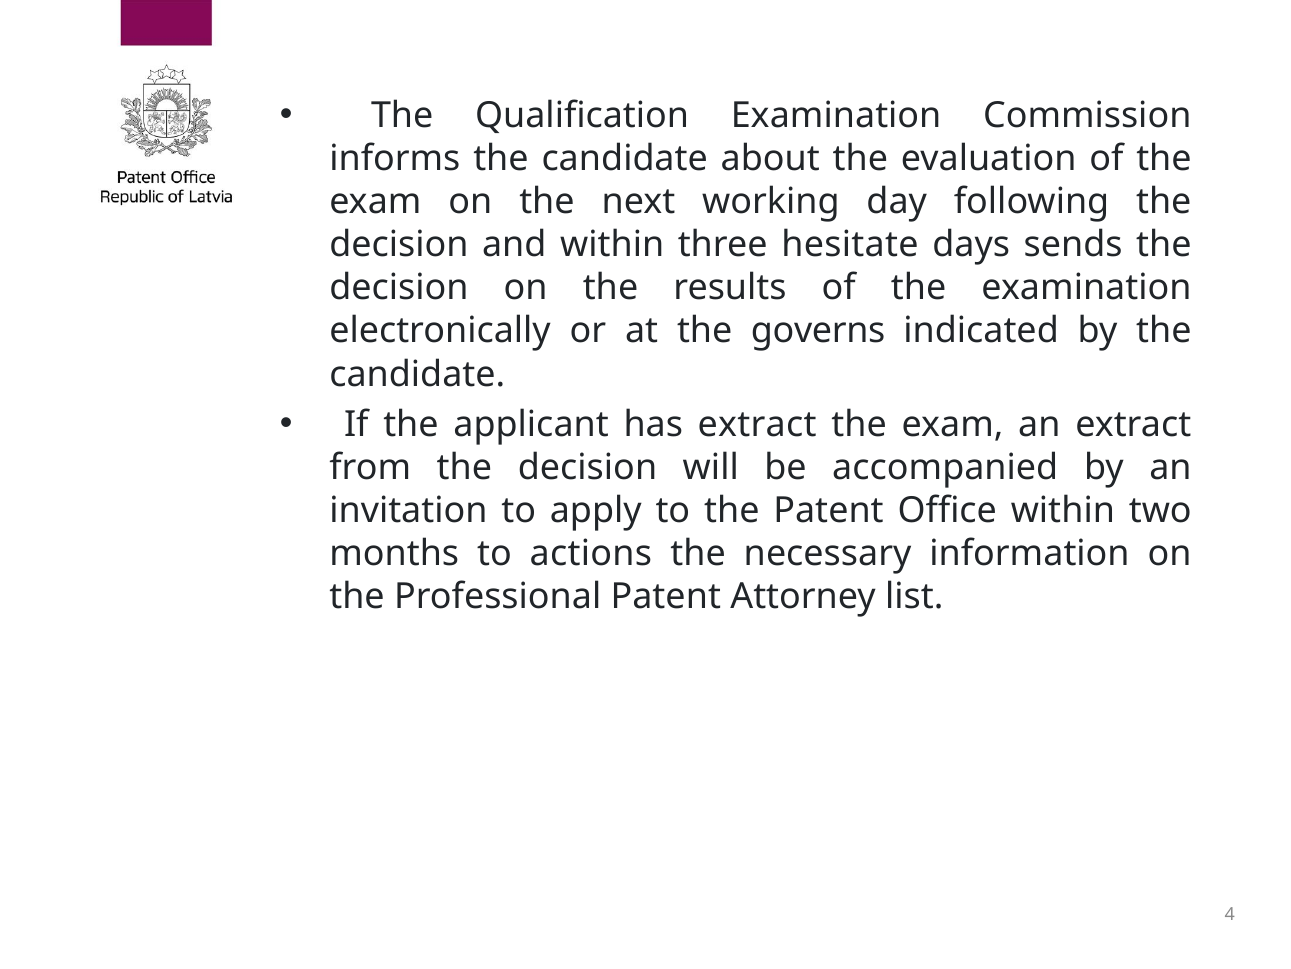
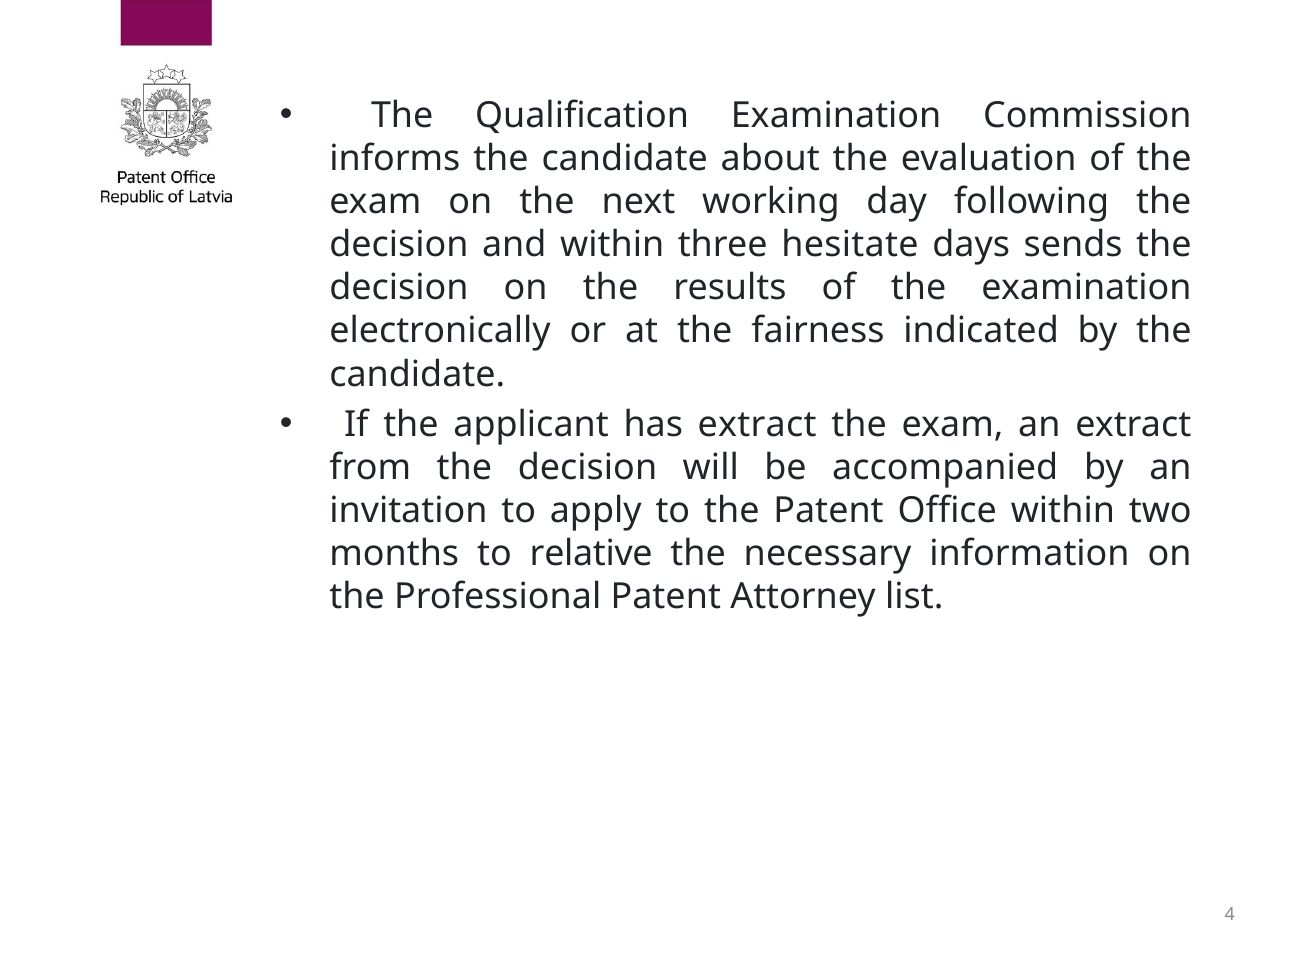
governs: governs -> fairness (818, 331)
actions: actions -> relative (591, 554)
